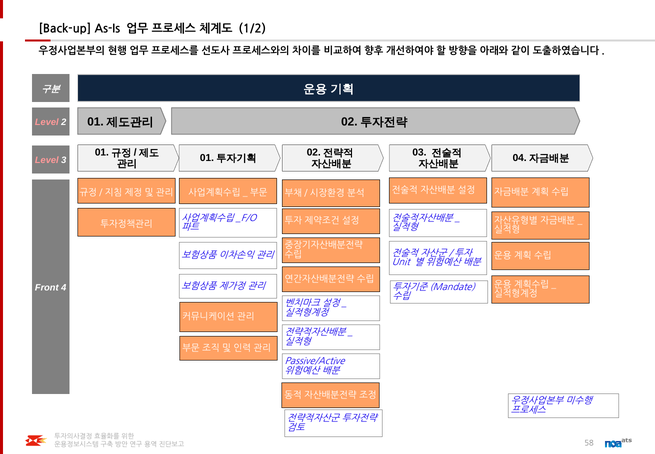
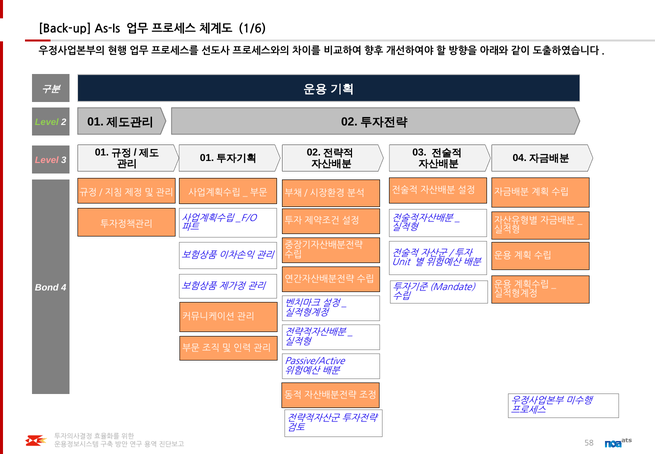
1/2: 1/2 -> 1/6 (252, 29)
Level colour: pink -> light green (47, 122)
Front: Front -> Bond (47, 287)
